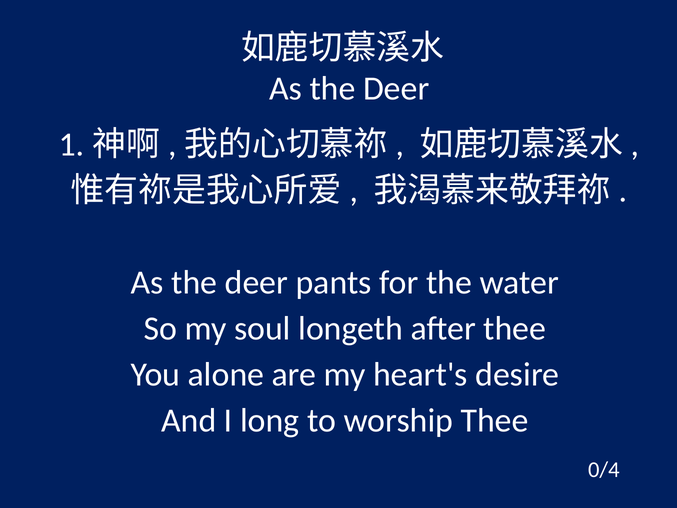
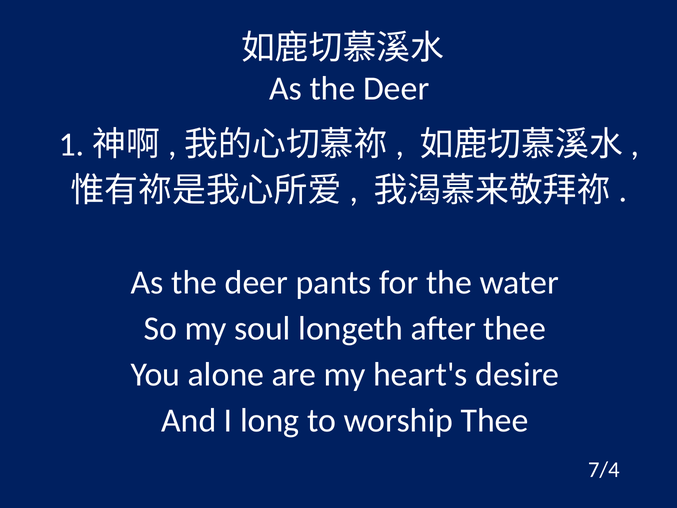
0/4: 0/4 -> 7/4 (604, 470)
